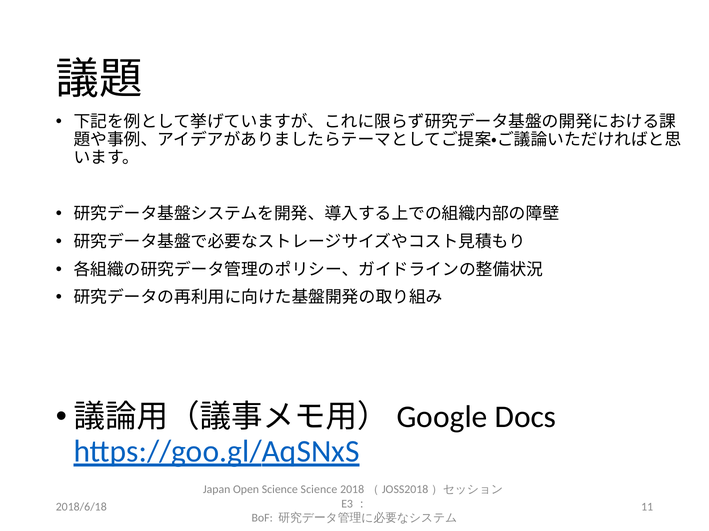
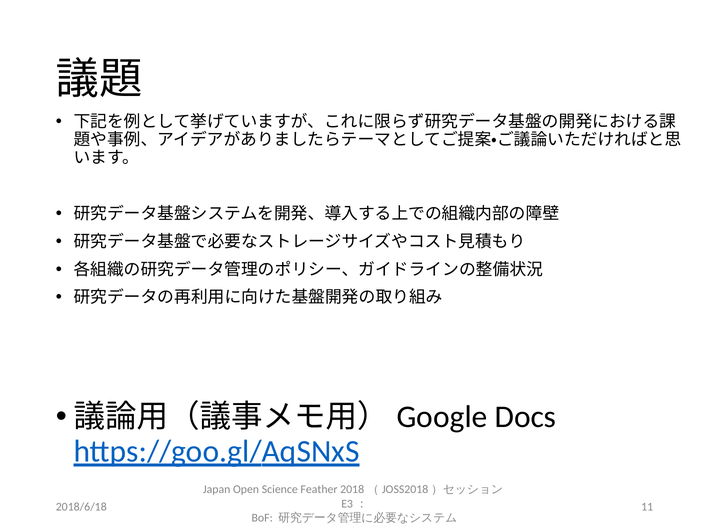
Science Science: Science -> Feather (319, 490)
